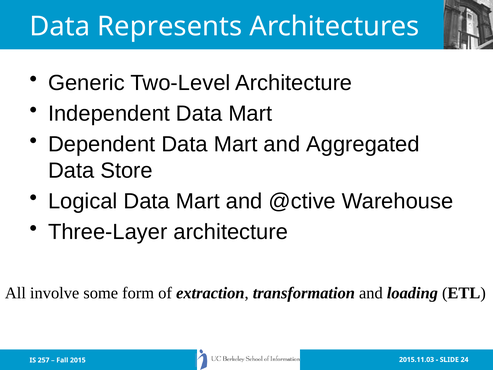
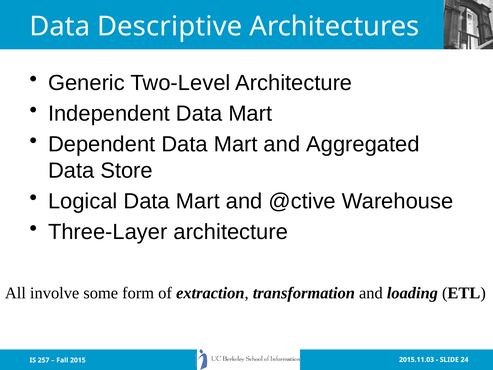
Represents: Represents -> Descriptive (170, 27)
